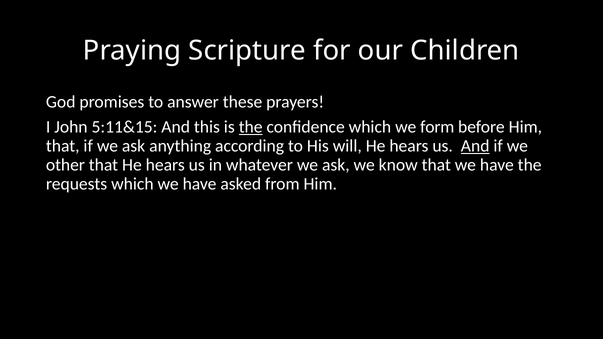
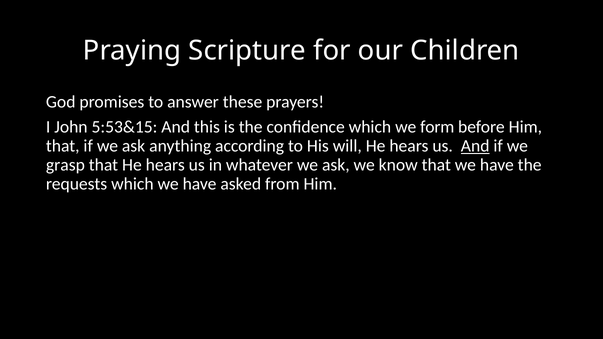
5:11&15: 5:11&15 -> 5:53&15 (125, 127)
the underline: present -> none (251, 127)
other: other -> grasp (65, 165)
